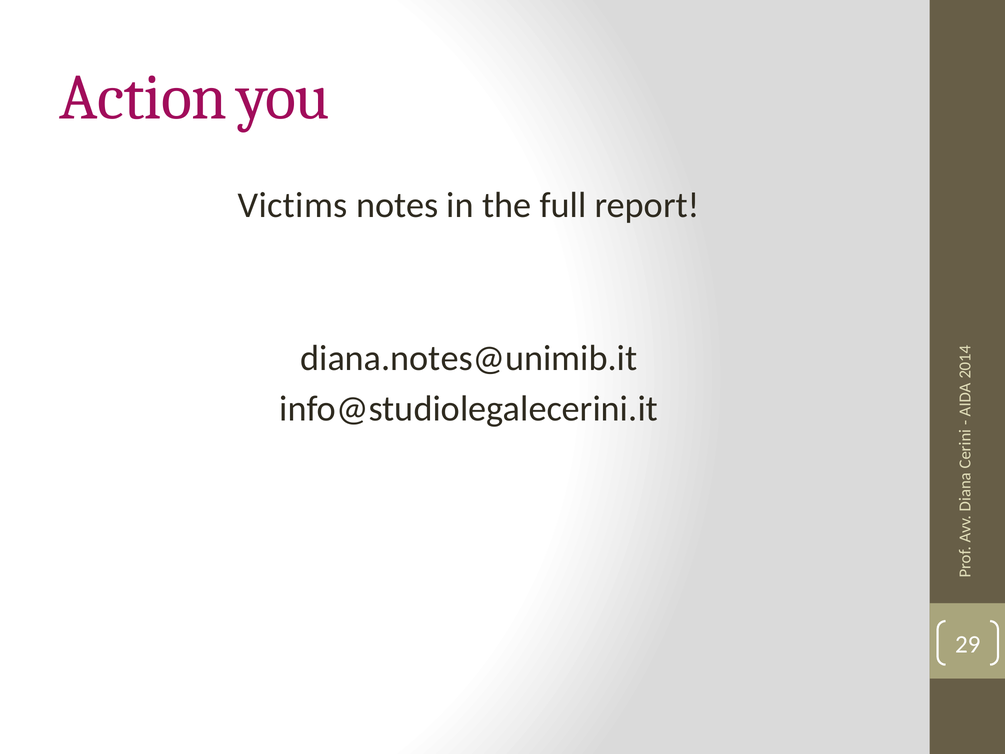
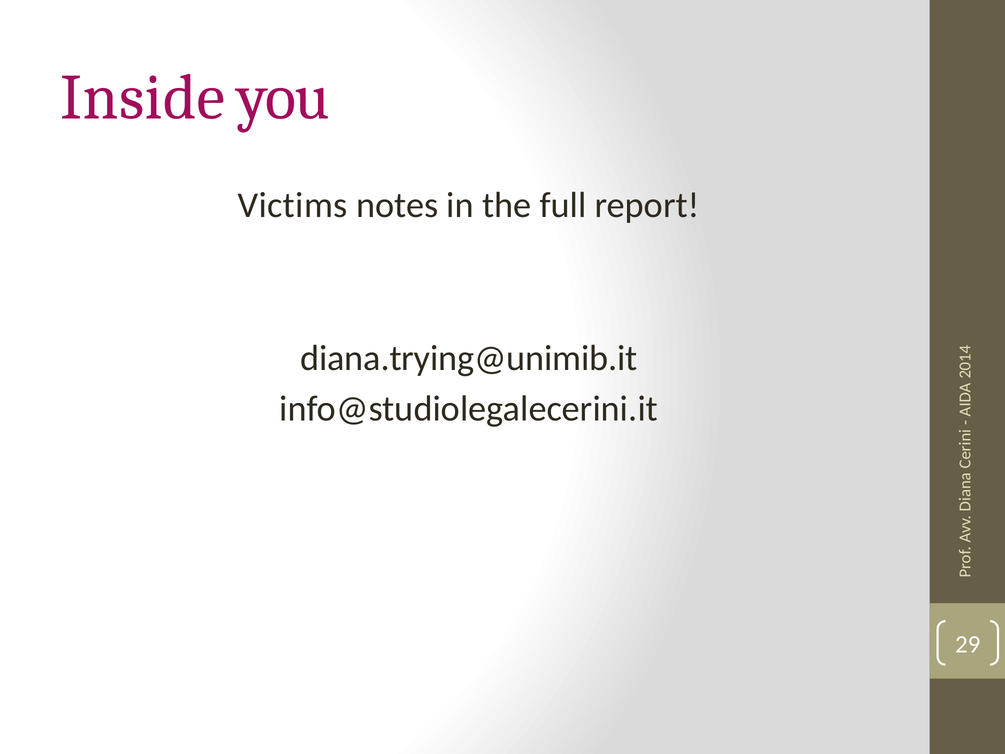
Action: Action -> Inside (143, 97)
diana.notes@unimib.it: diana.notes@unimib.it -> diana.trying@unimib.it (469, 358)
